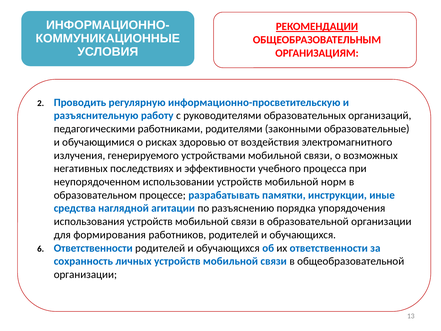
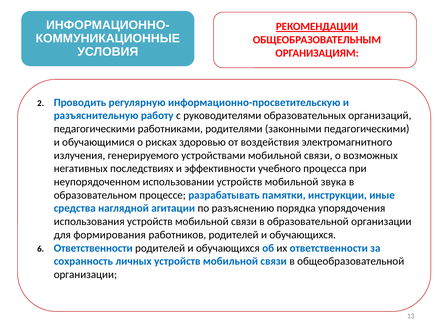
законными образовательные: образовательные -> педагогическими (367, 129)
норм: норм -> звука (334, 182)
